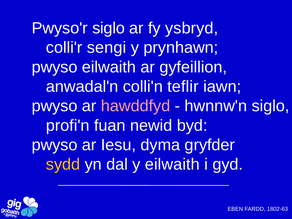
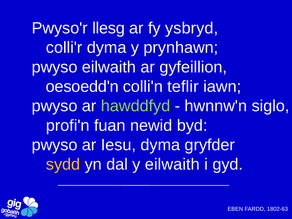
Pwyso'r siglo: siglo -> llesg (109, 28)
colli'r sengi: sengi -> dyma (107, 48)
anwadal'n: anwadal'n -> oesoedd'n (82, 87)
hawddfyd colour: pink -> light green (136, 106)
